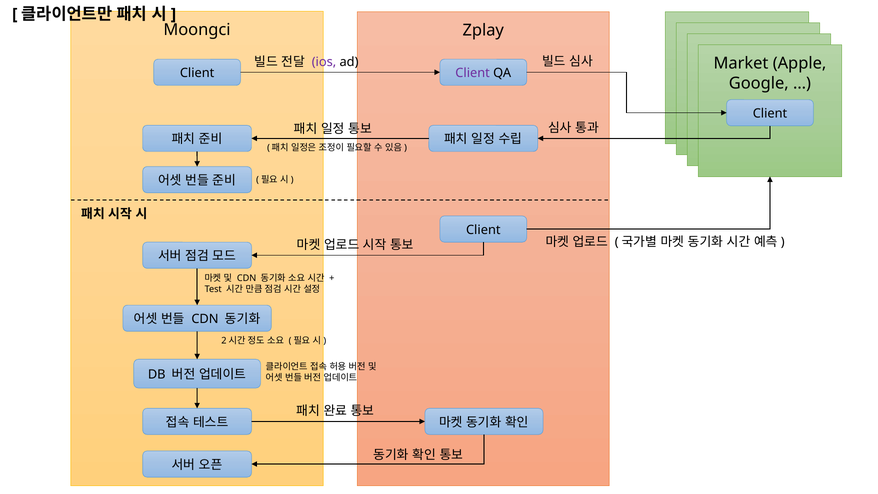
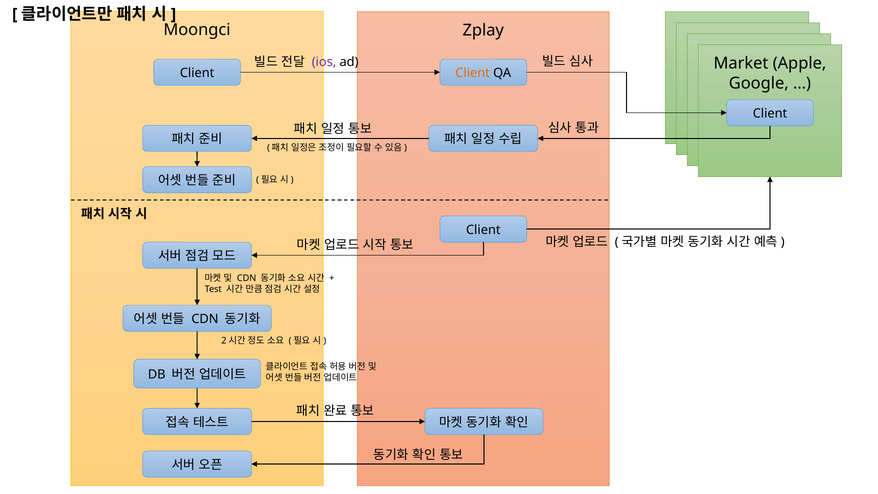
Client colour: purple -> orange (473, 73)
